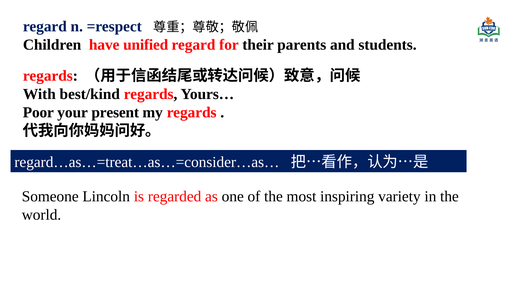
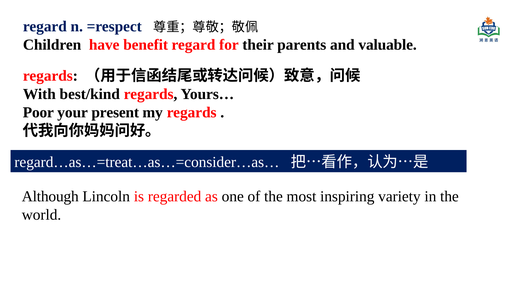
unified: unified -> benefit (146, 45)
students: students -> valuable (388, 45)
Someone: Someone -> Although (50, 197)
